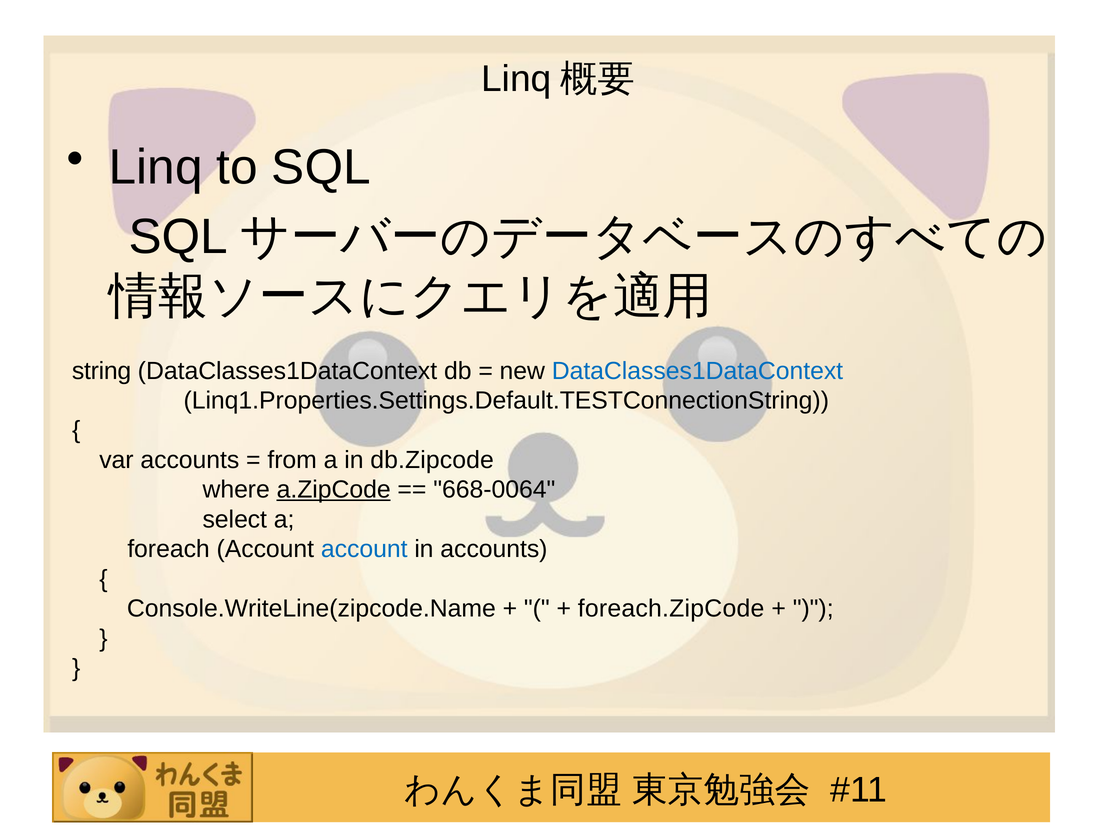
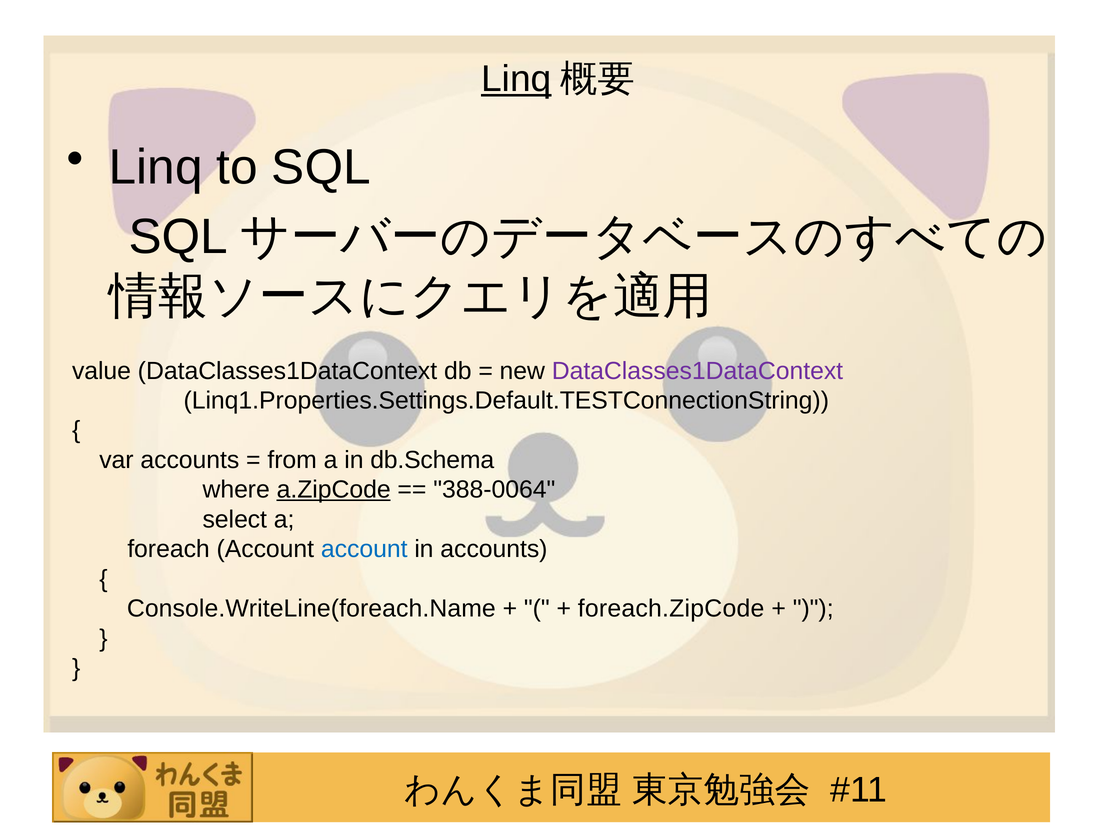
Linq underline: none -> present (516, 79)
string: string -> value (101, 371)
DataClasses1DataContext colour: blue -> purple (697, 371)
db.Zipcode: db.Zipcode -> db.Schema (432, 460)
668-0064: 668-0064 -> 388-0064 (494, 490)
Console.WriteLine(zipcode.Name: Console.WriteLine(zipcode.Name -> Console.WriteLine(foreach.Name (311, 609)
